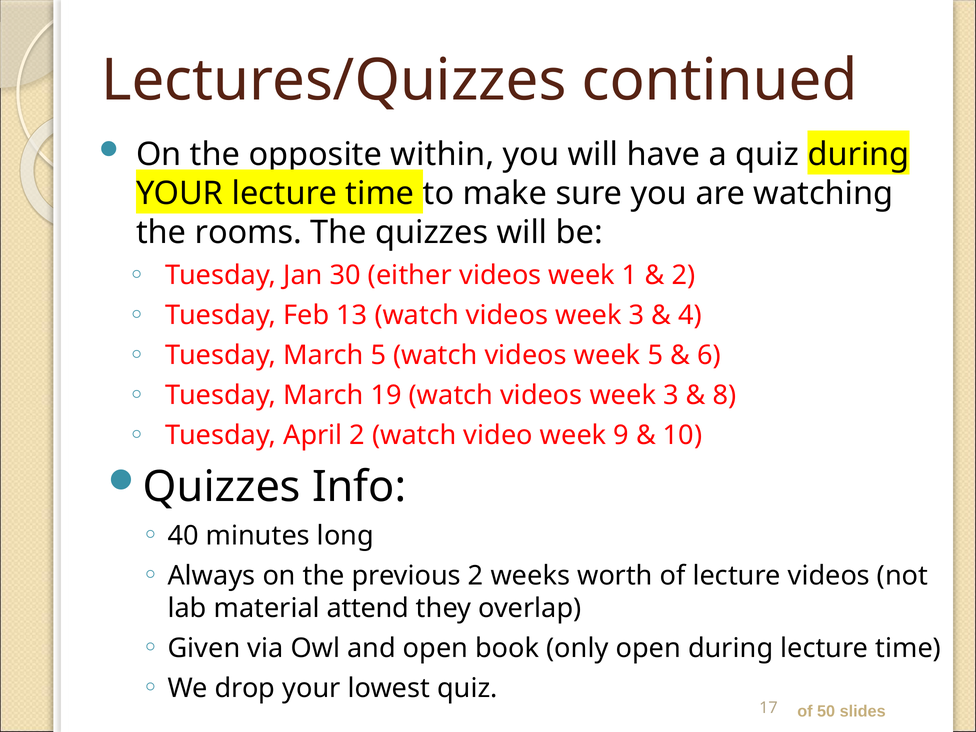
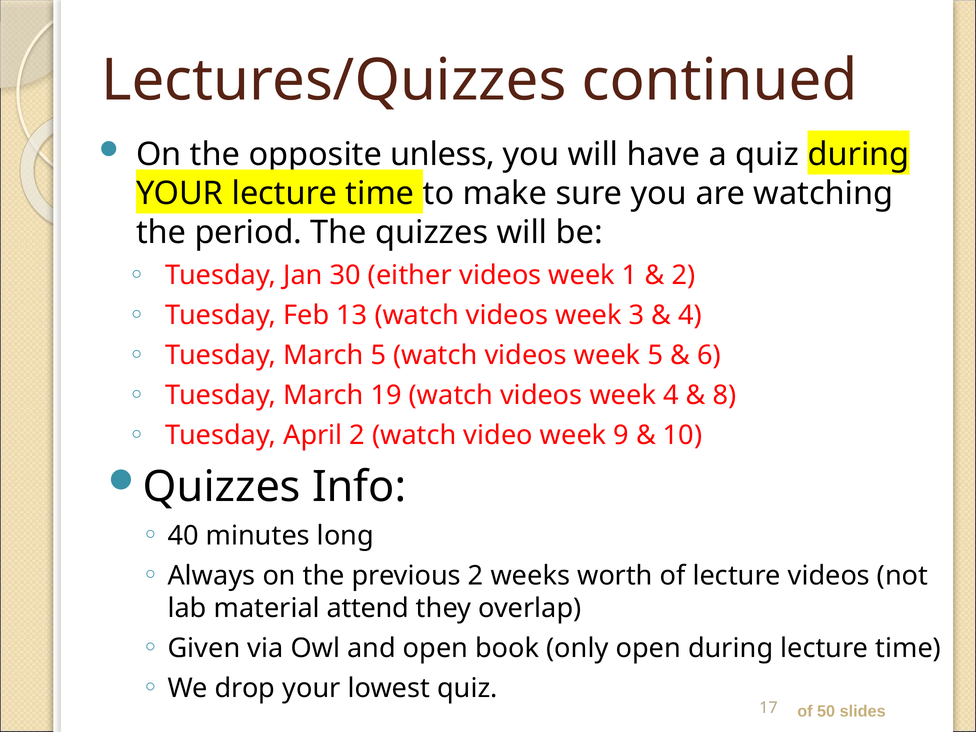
within: within -> unless (443, 154)
rooms: rooms -> period (248, 232)
3: 3 -> 4 (671, 395)
